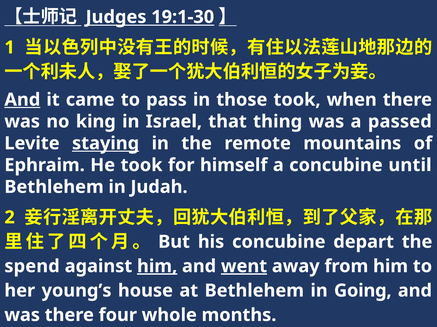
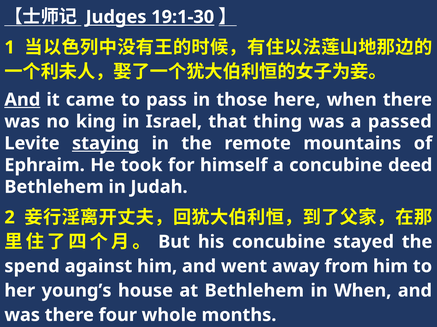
those took: took -> here (297, 100)
until: until -> deed (410, 165)
depart: depart -> stayed (364, 242)
him underline: present -> none (157, 267)
went underline: present -> none (244, 267)
in Going: Going -> When (363, 291)
